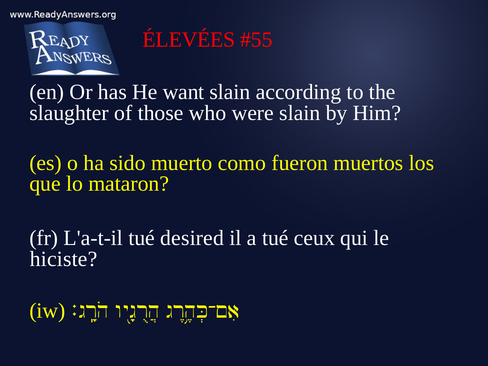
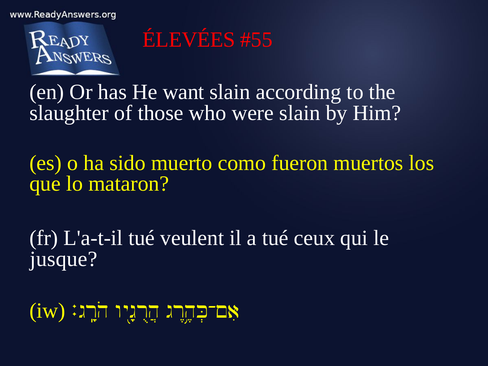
desired: desired -> veulent (192, 238)
hiciste: hiciste -> jusque (64, 259)
